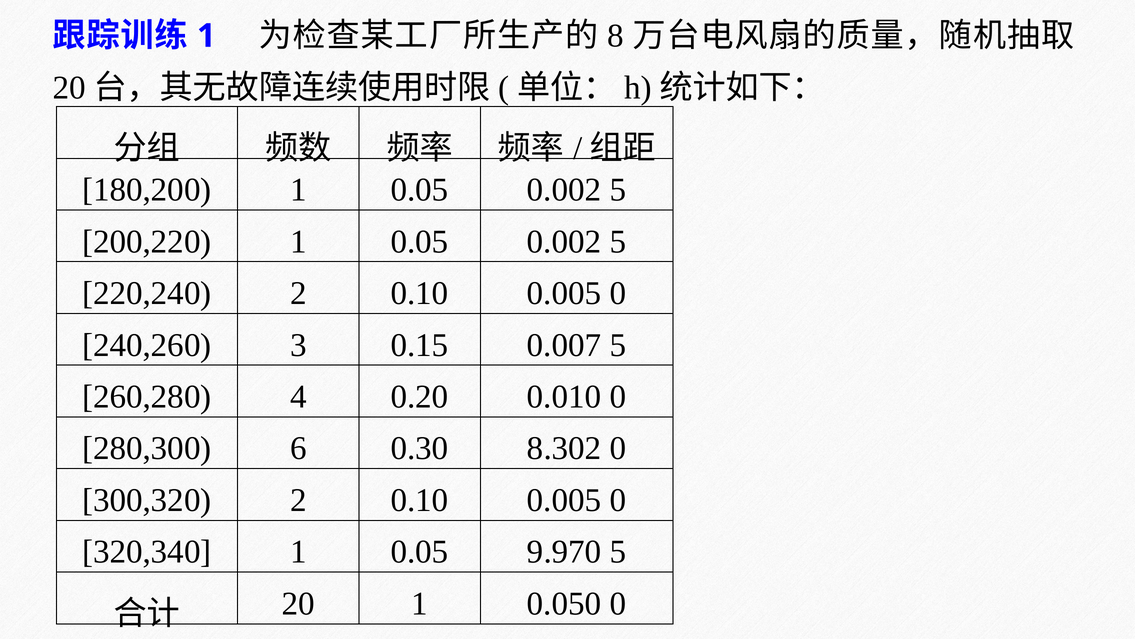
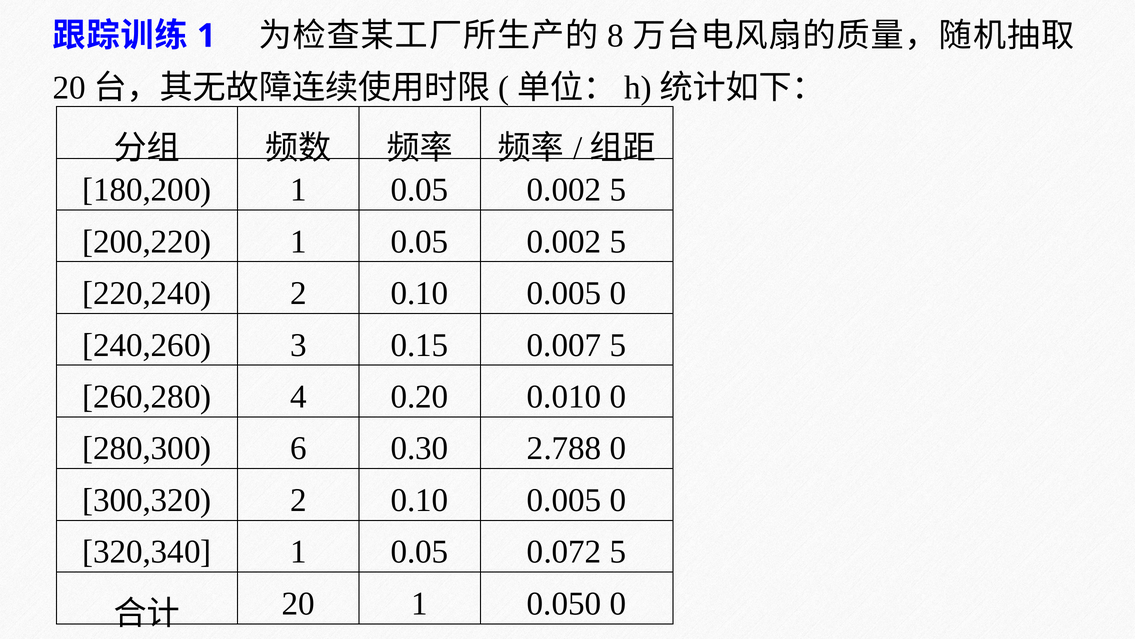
8.302: 8.302 -> 2.788 (564, 448)
9.970: 9.970 -> 0.072 (564, 551)
